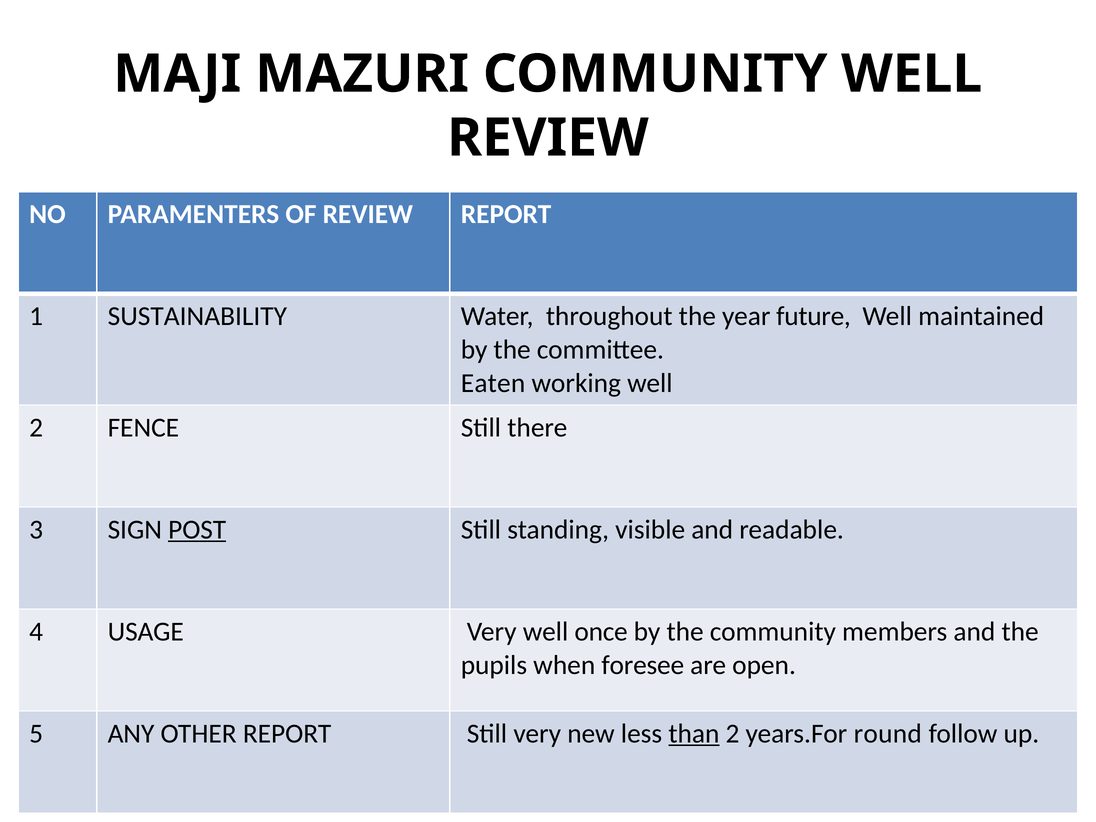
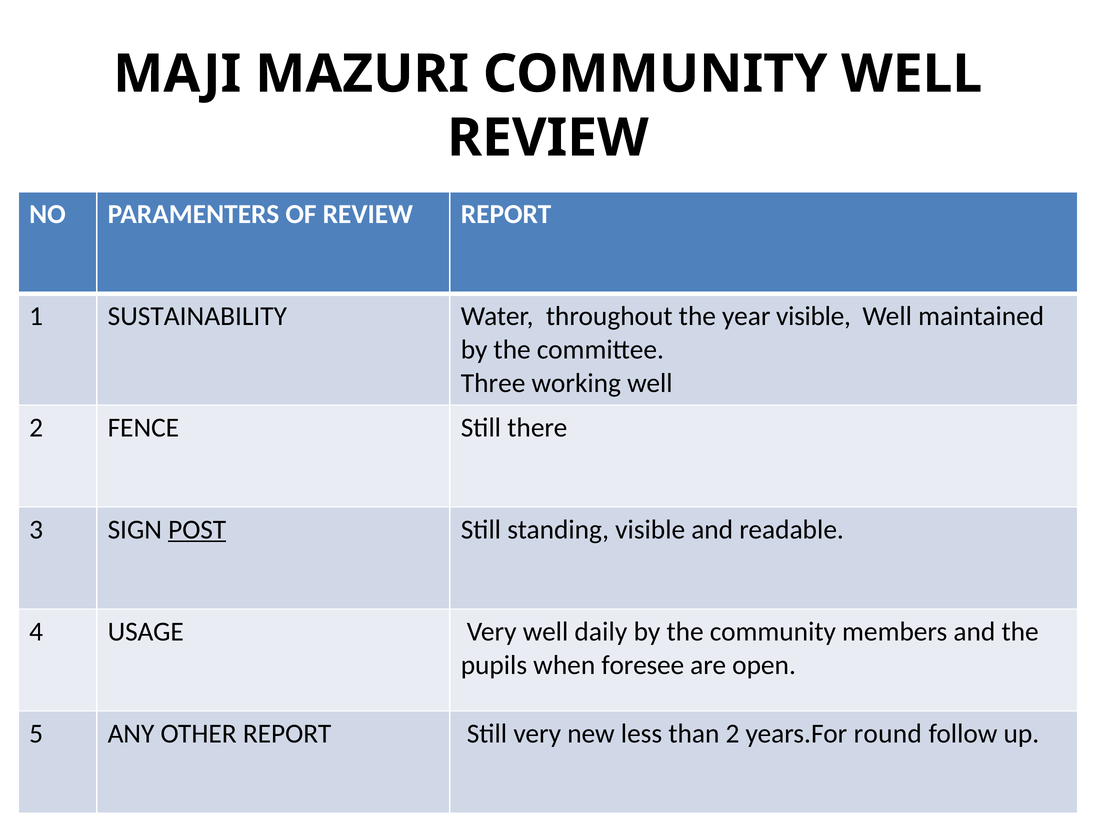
year future: future -> visible (813, 316)
Eaten: Eaten -> Three (493, 383)
once: once -> daily (601, 632)
than underline: present -> none (694, 734)
